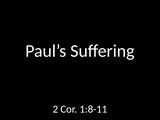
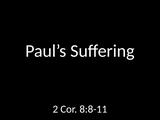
1:8-11: 1:8-11 -> 8:8-11 (93, 109)
